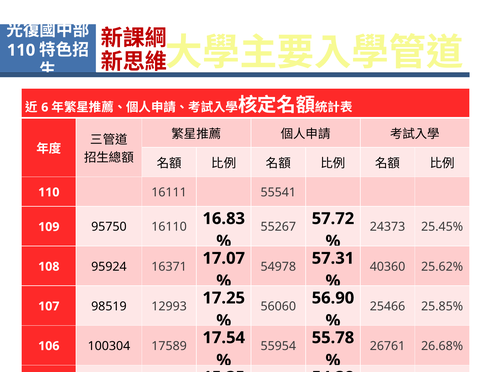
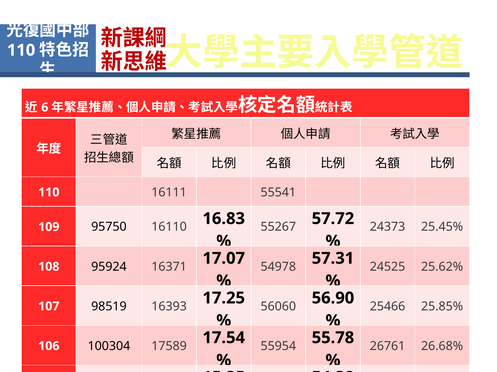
40360: 40360 -> 24525 (388, 267)
12993: 12993 -> 16393 (169, 307)
